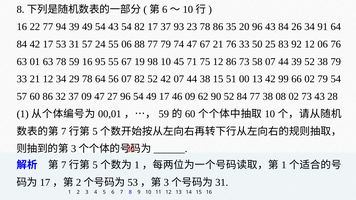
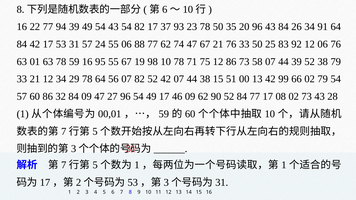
78 86: 86 -> 50 (218, 27)
77 79: 79 -> 62 (166, 44)
10 45: 45 -> 78 (179, 62)
32 37: 37 -> 84 (74, 97)
77 38: 38 -> 17 (268, 97)
